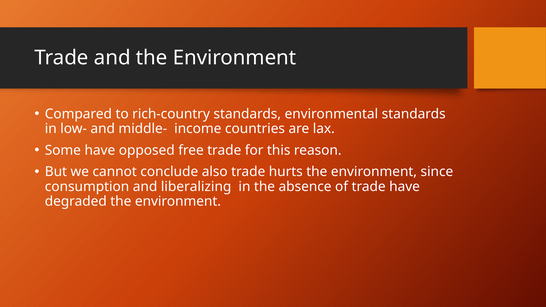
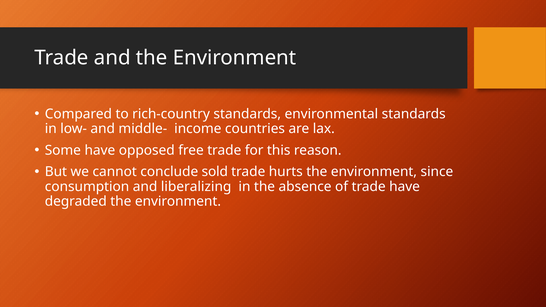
also: also -> sold (215, 172)
